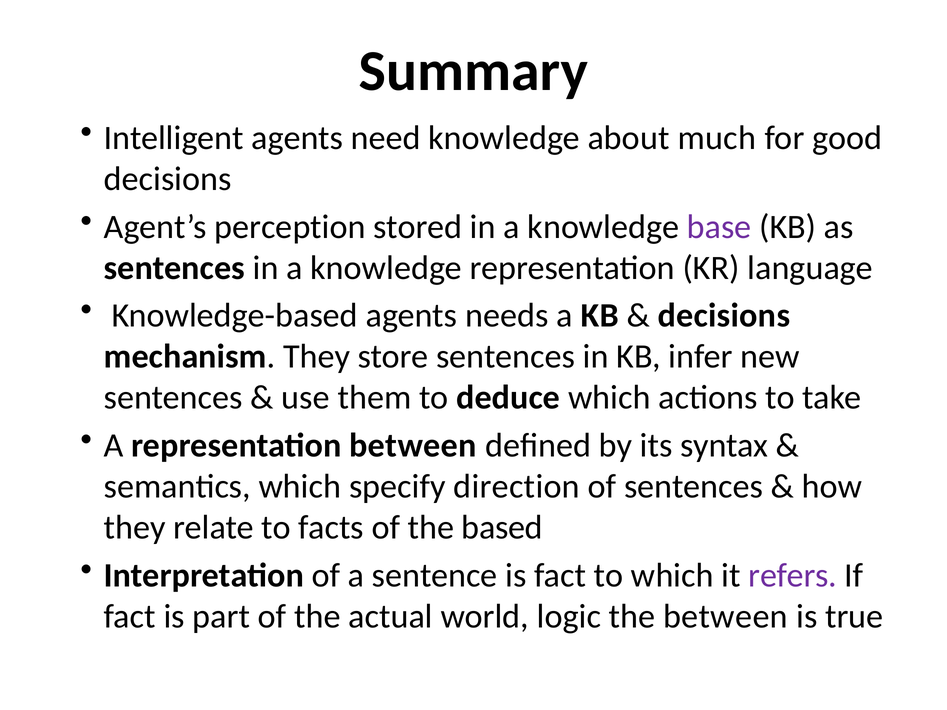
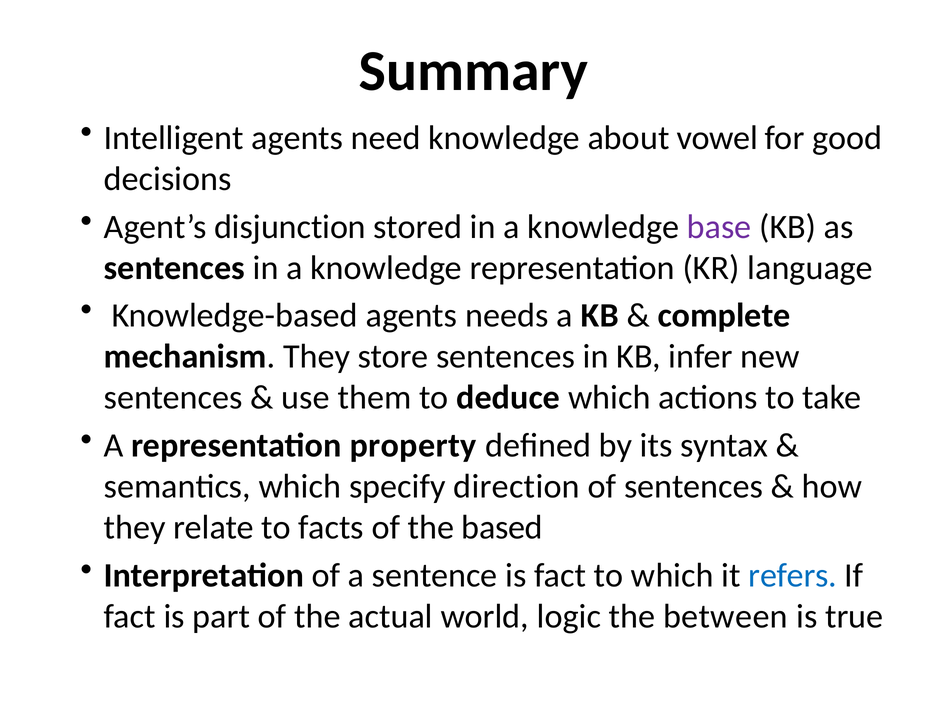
much: much -> vowel (717, 138)
perception: perception -> disjunction (290, 227)
decisions: decisions -> complete (724, 316)
representation between: between -> property (413, 446)
refers colour: purple -> blue (793, 576)
